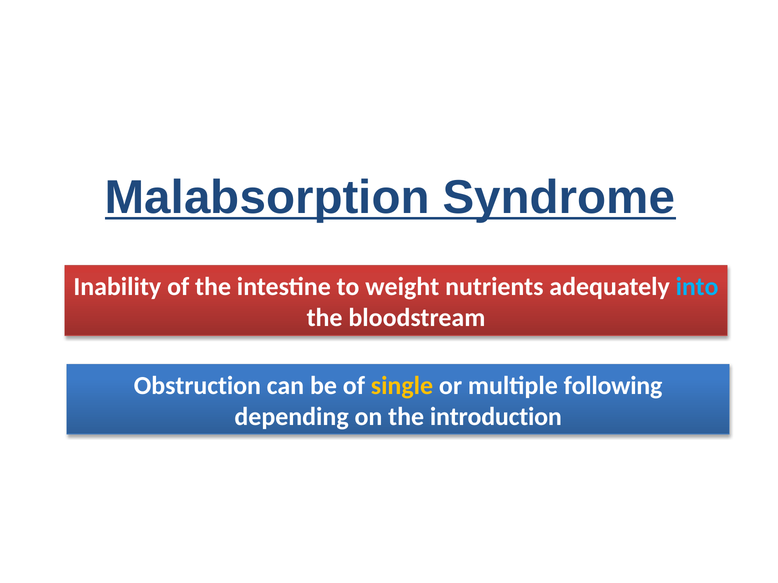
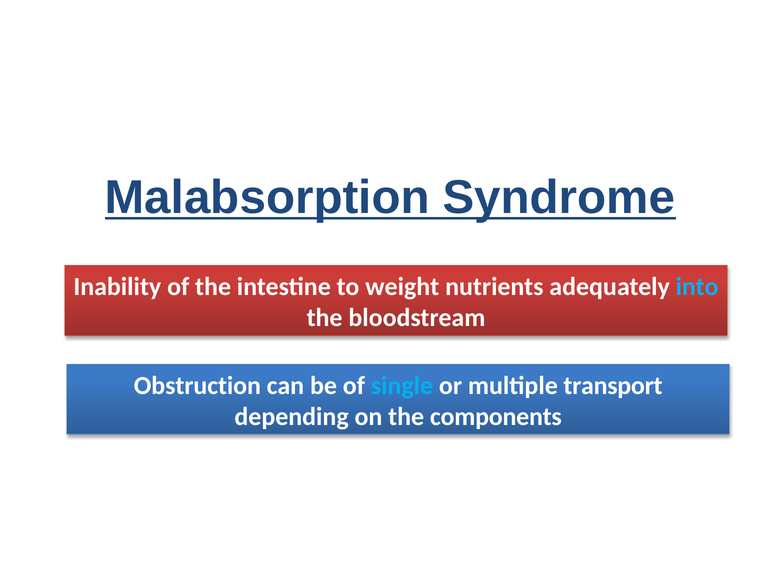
single colour: yellow -> light blue (402, 386)
following: following -> transport (613, 386)
introduction: introduction -> components (496, 417)
